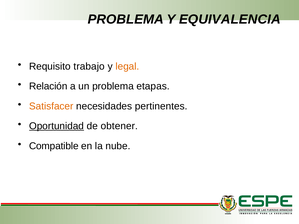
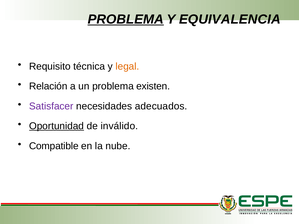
PROBLEMA underline: none -> present (126, 19)
trabajo: trabajo -> técnica (89, 66)
etapas: etapas -> existen (153, 86)
Satisfacer colour: orange -> purple (51, 106)
pertinentes: pertinentes -> adecuados (161, 106)
obtener: obtener -> inválido (119, 126)
